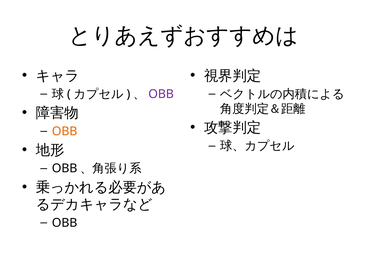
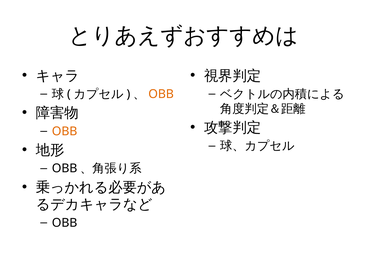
OBB colour: purple -> orange (161, 94)
